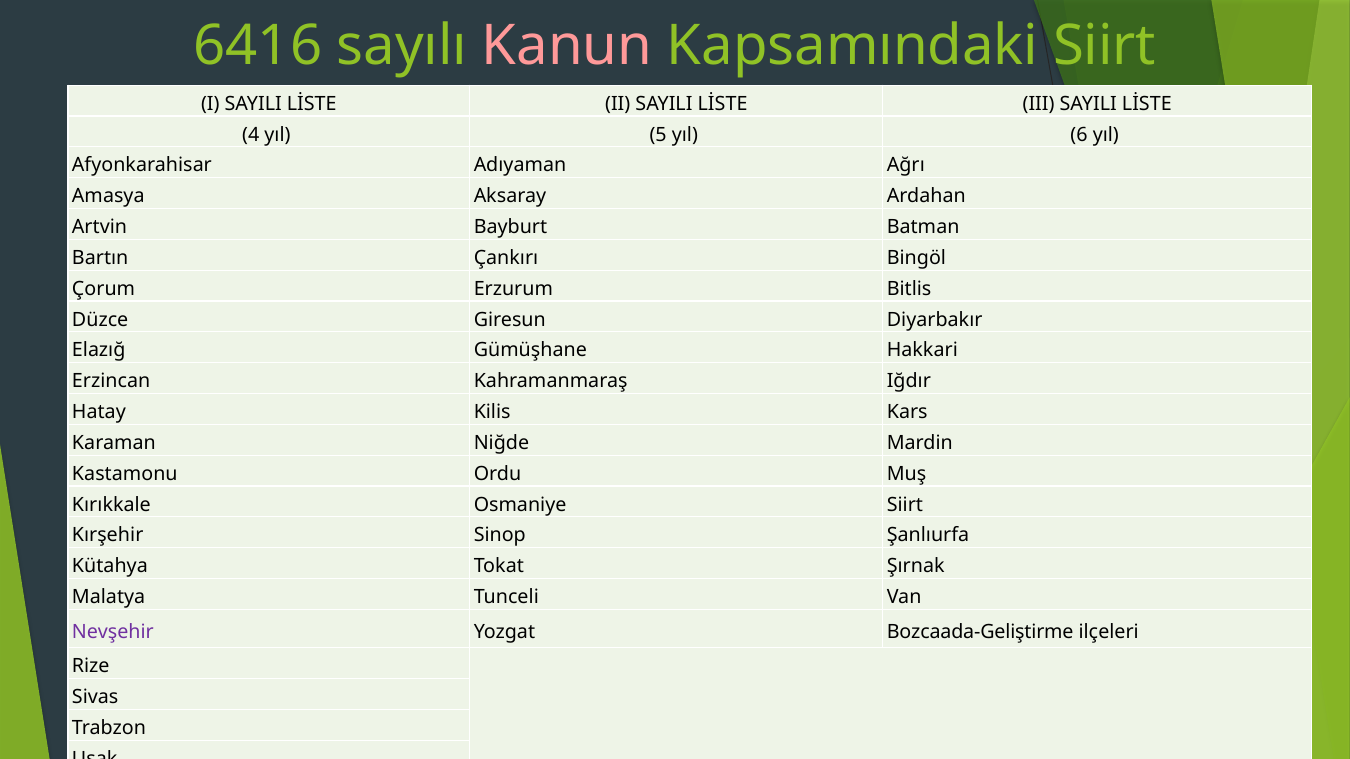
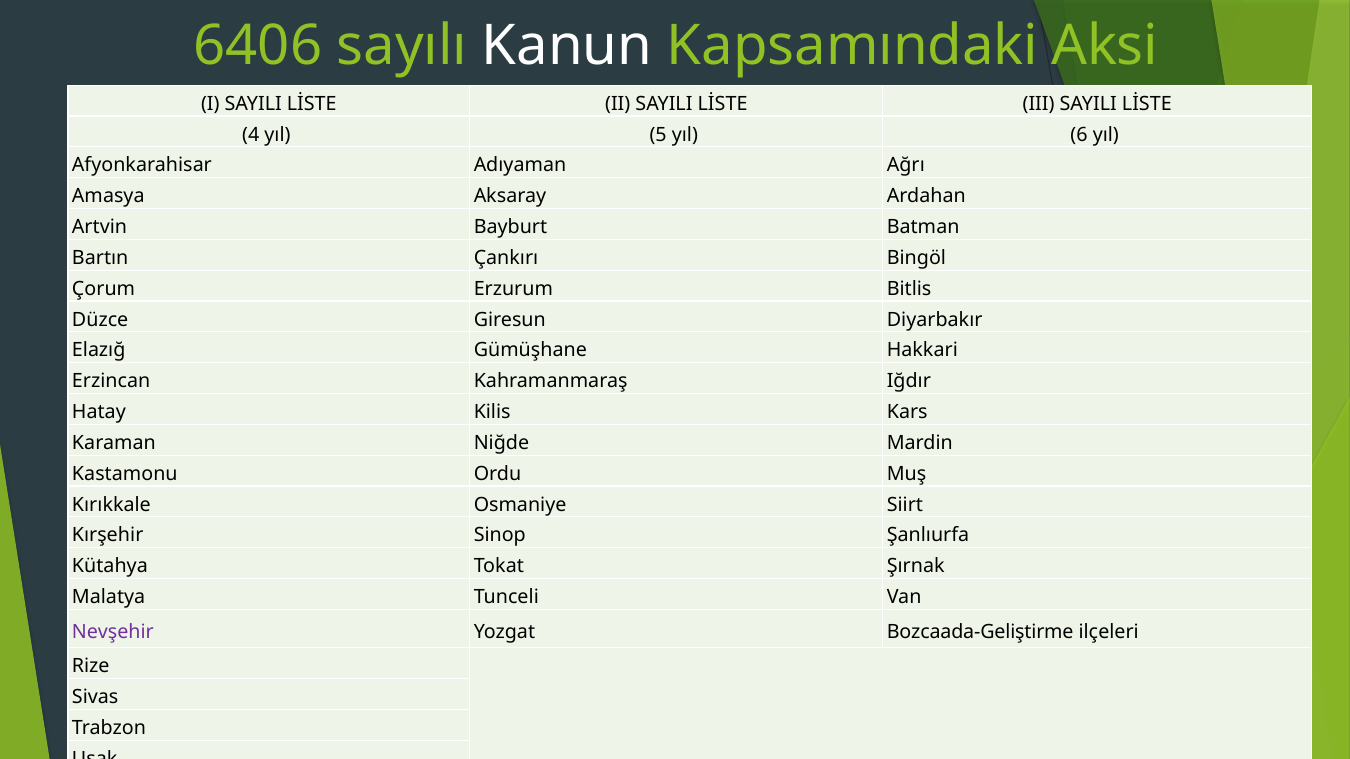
6416: 6416 -> 6406 (258, 46)
Kanun colour: pink -> white (567, 46)
Kapsamındaki Siirt: Siirt -> Aksi (1105, 46)
